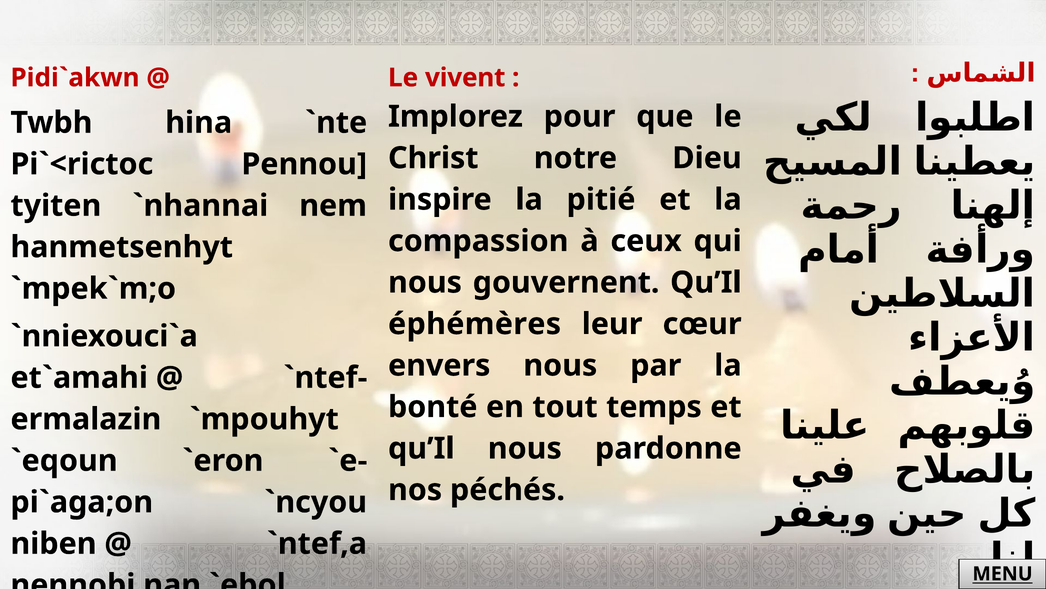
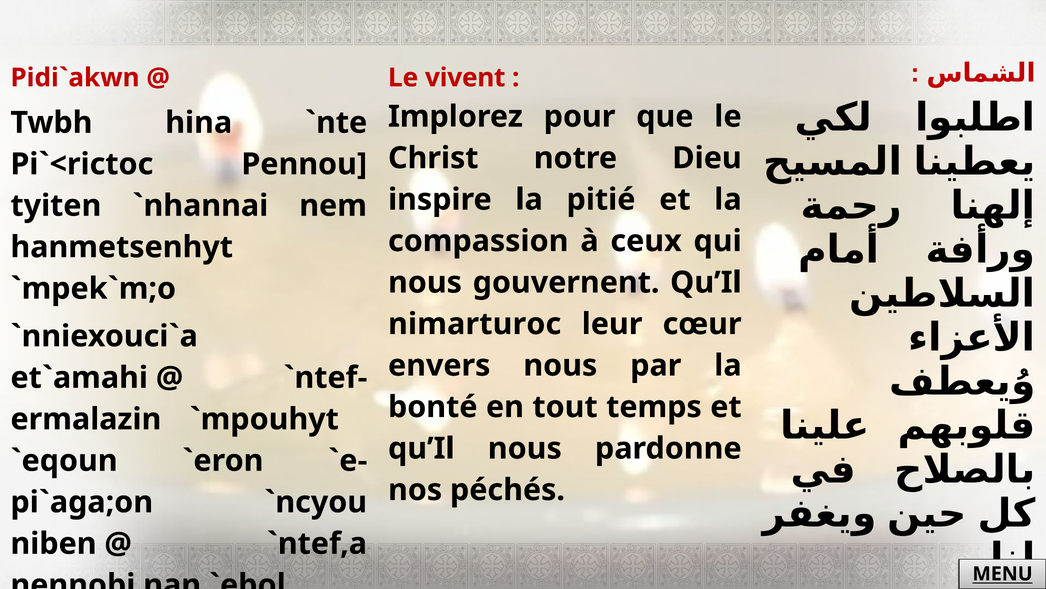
éphémères: éphémères -> nimarturoc (475, 324)
